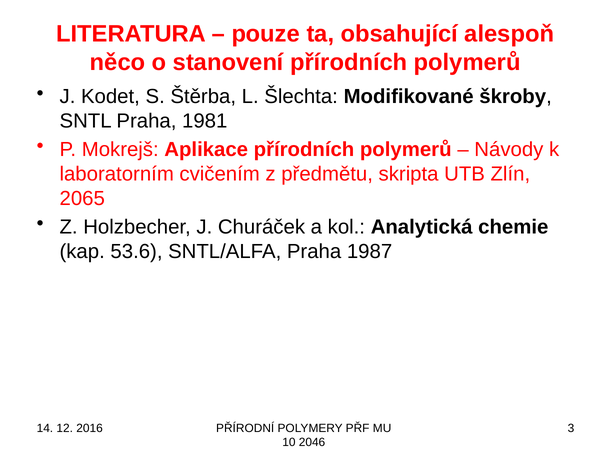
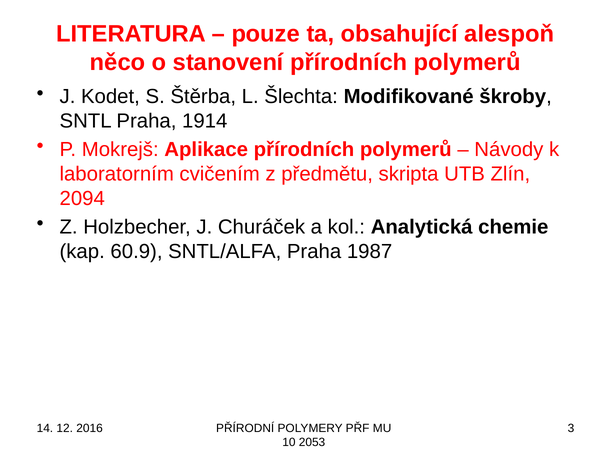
1981: 1981 -> 1914 (205, 121)
2065: 2065 -> 2094 (82, 198)
53.6: 53.6 -> 60.9 (136, 251)
2046: 2046 -> 2053 (312, 443)
